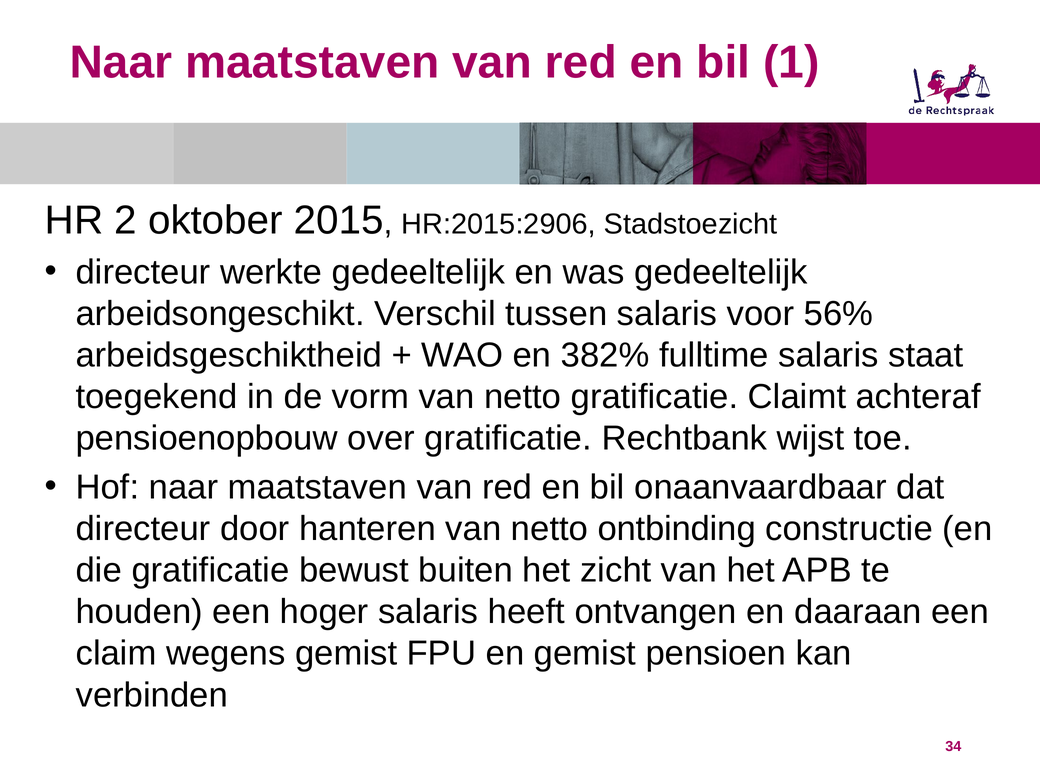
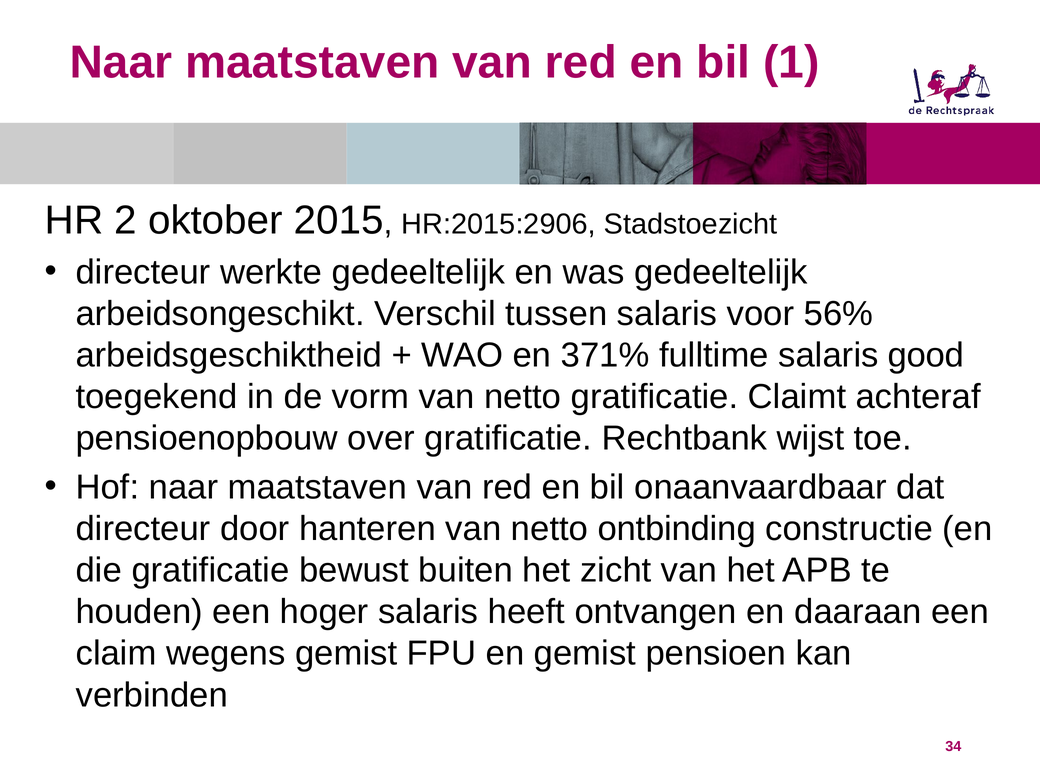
382%: 382% -> 371% (605, 355)
staat: staat -> good (926, 355)
